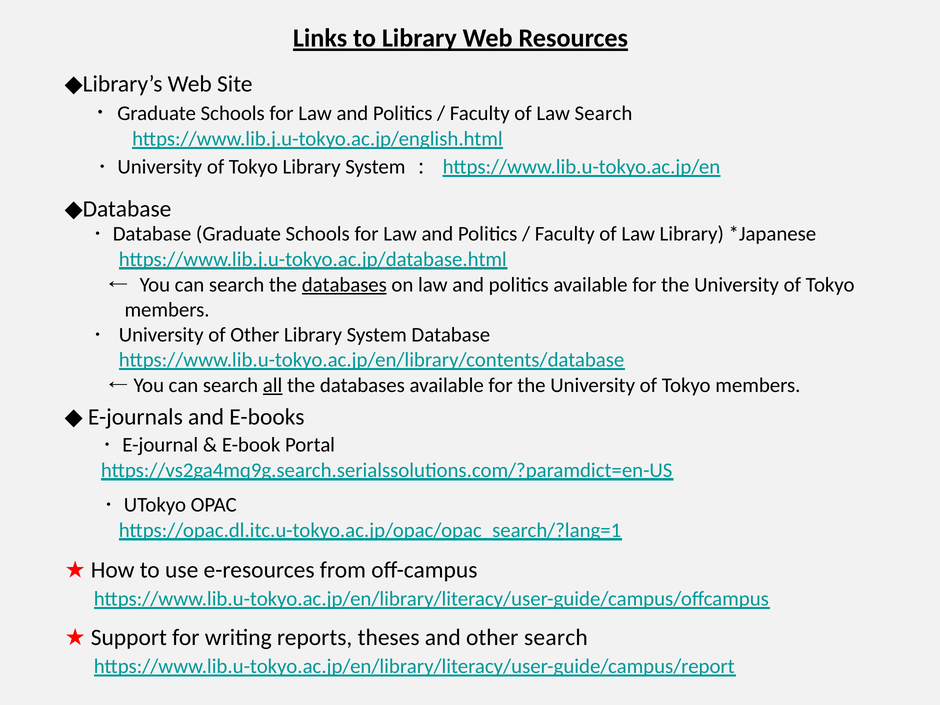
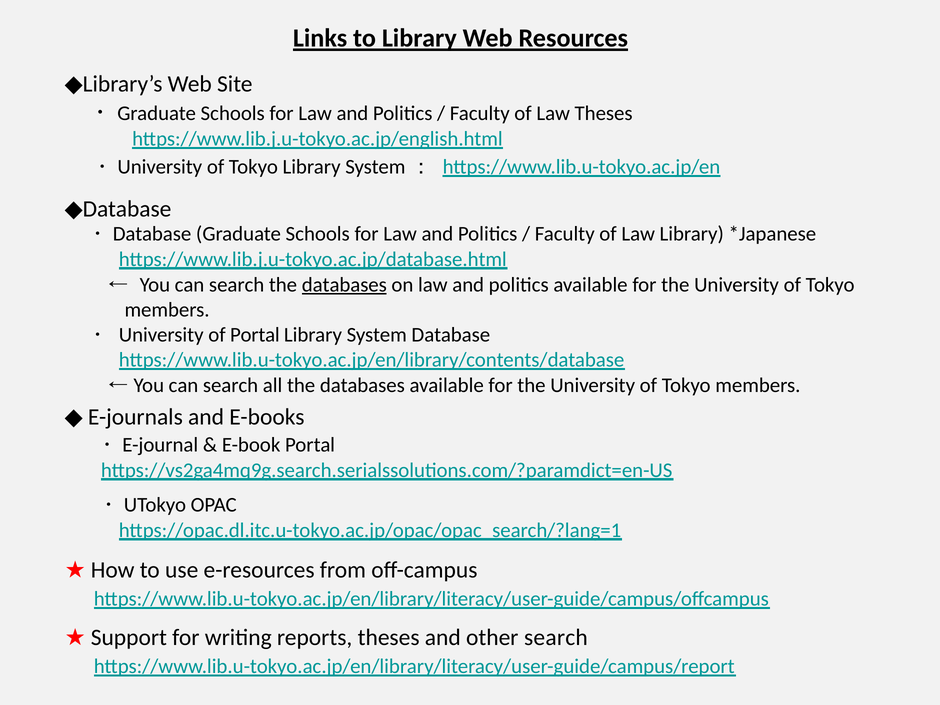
Law Search: Search -> Theses (604, 113)
of Other: Other -> Portal (255, 335)
all underline: present -> none (273, 385)
